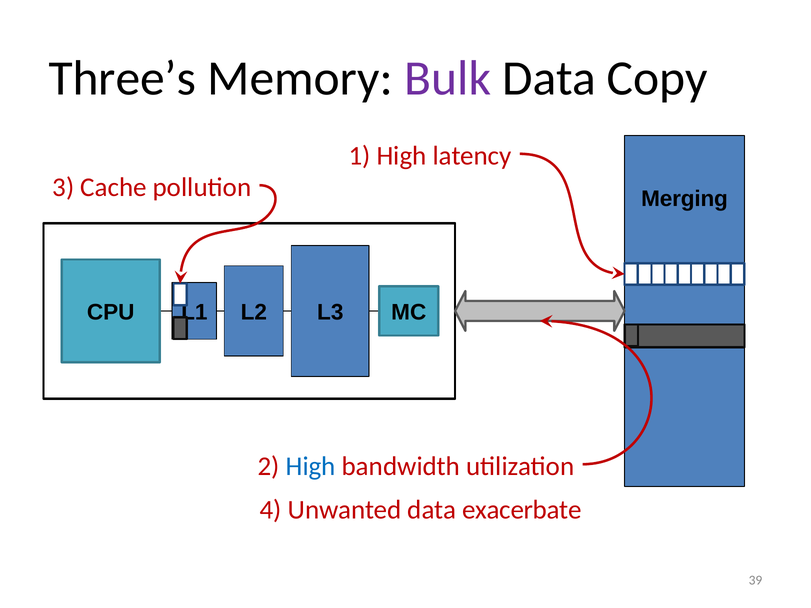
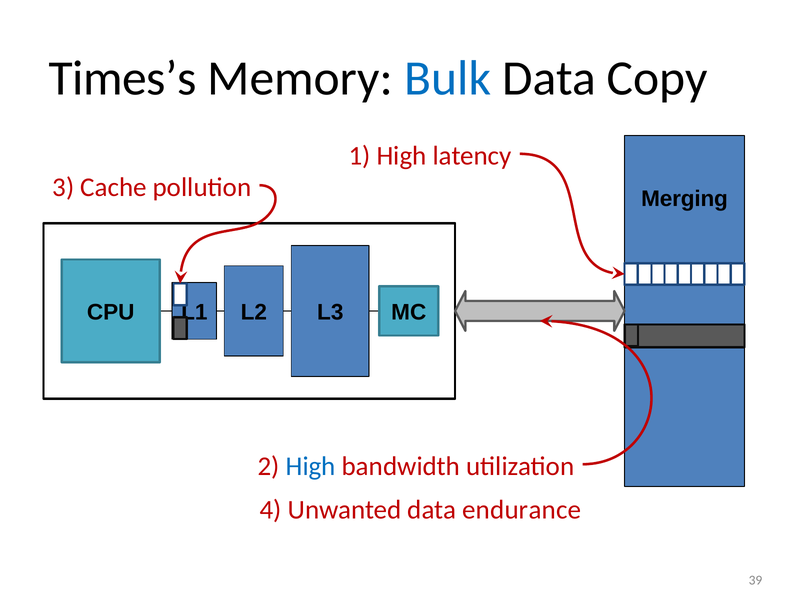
Three’s: Three’s -> Times’s (123, 79)
Bulk colour: purple -> blue (448, 79)
exacerbate: exacerbate -> endurance (522, 510)
